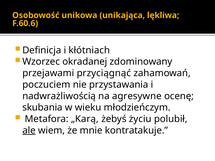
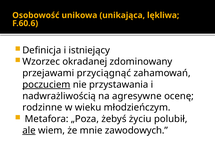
kłótniach: kłótniach -> istniejący (89, 50)
poczuciem underline: none -> present (46, 85)
skubania: skubania -> rodzinne (42, 108)
„Karą: „Karą -> „Poza (85, 119)
kontratakuje: kontratakuje -> zawodowych (136, 131)
